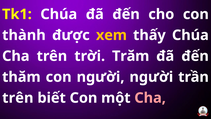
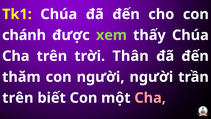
thành: thành -> chánh (24, 35)
xem colour: yellow -> light green (111, 35)
Trăm: Trăm -> Thân (131, 56)
